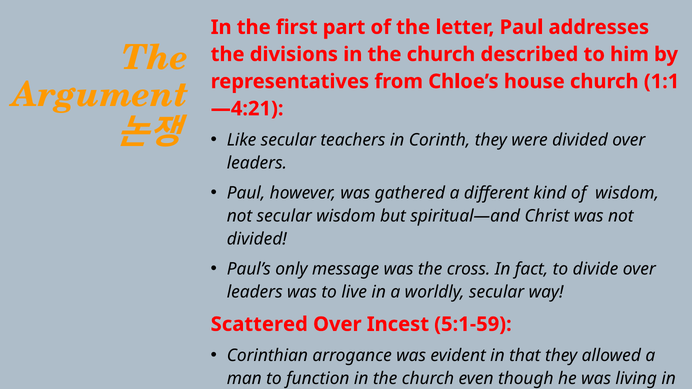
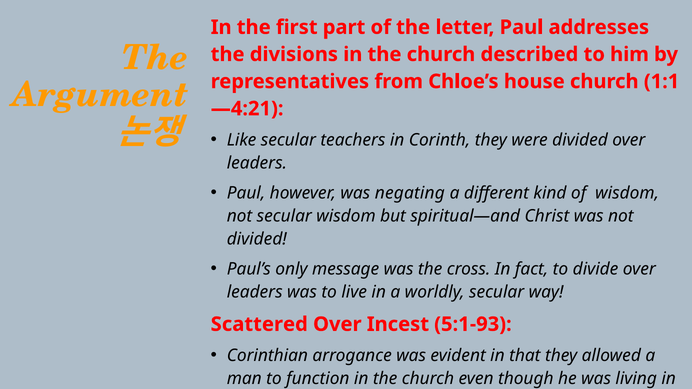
gathered: gathered -> negating (410, 193)
5:1-59: 5:1-59 -> 5:1-93 (473, 324)
